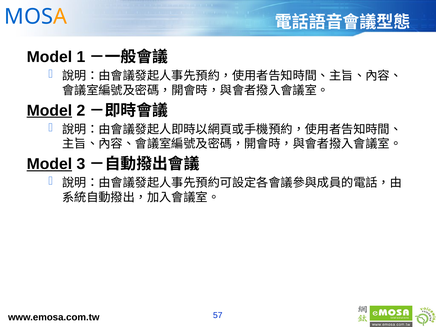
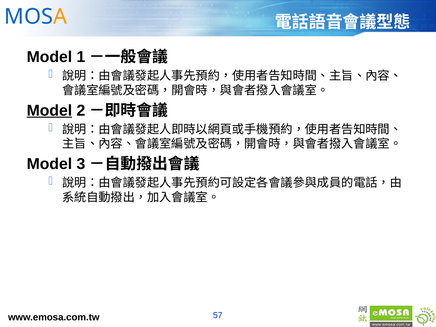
Model underline: present -> none (49, 164)
